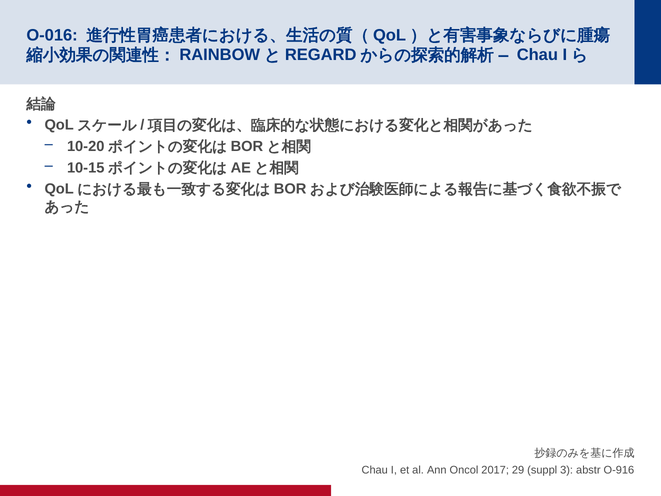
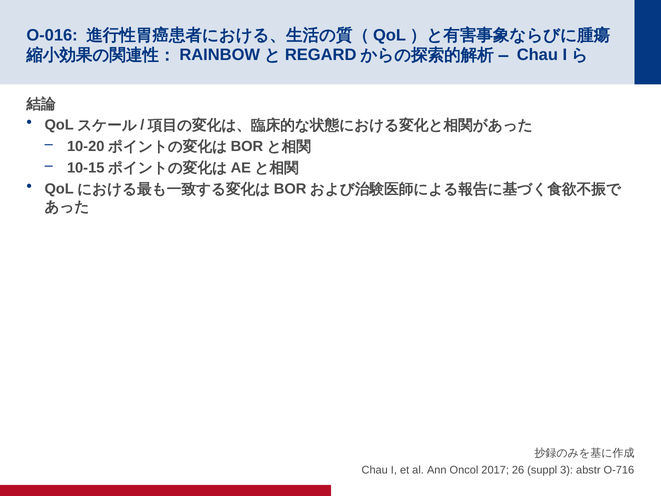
29: 29 -> 26 (518, 470)
O-916: O-916 -> O-716 (619, 470)
